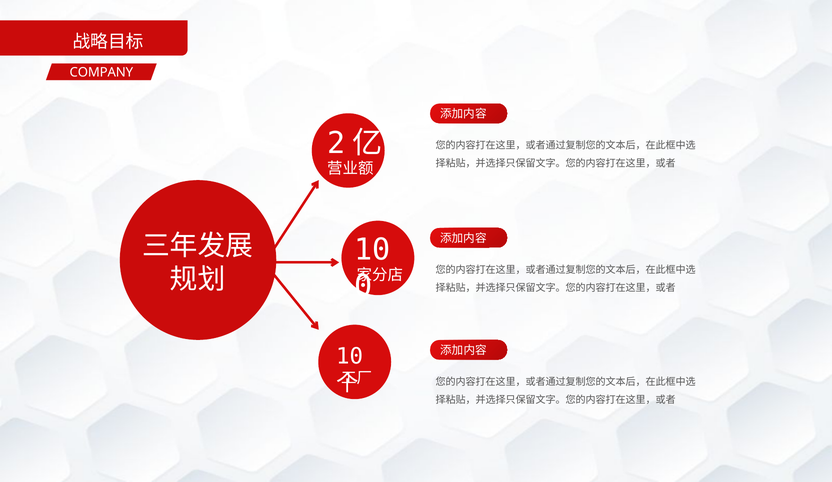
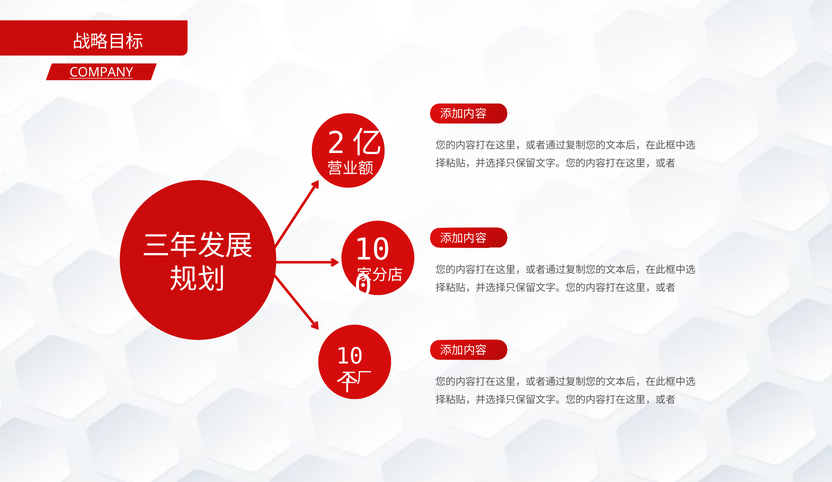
COMPANY underline: none -> present (101, 73)
